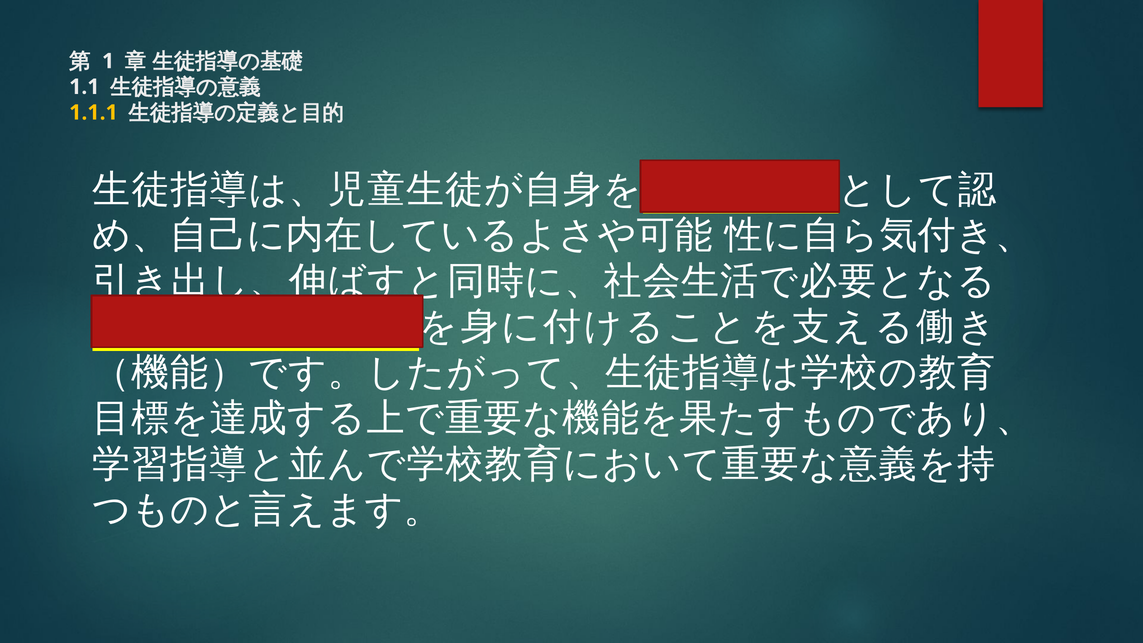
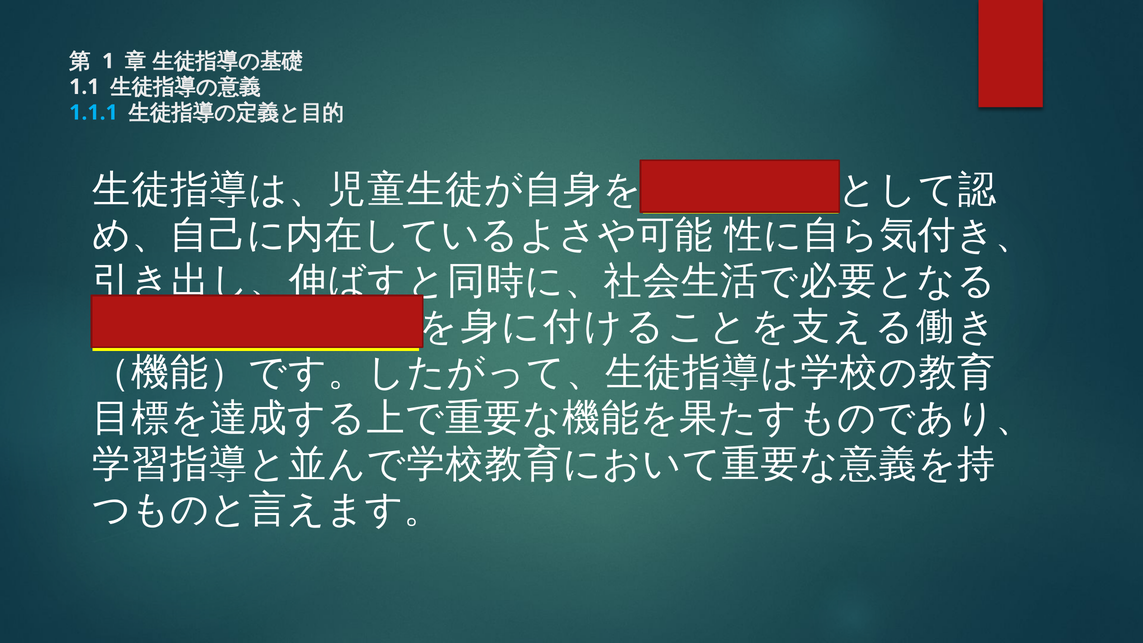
1.1.1 colour: yellow -> light blue (94, 113)
